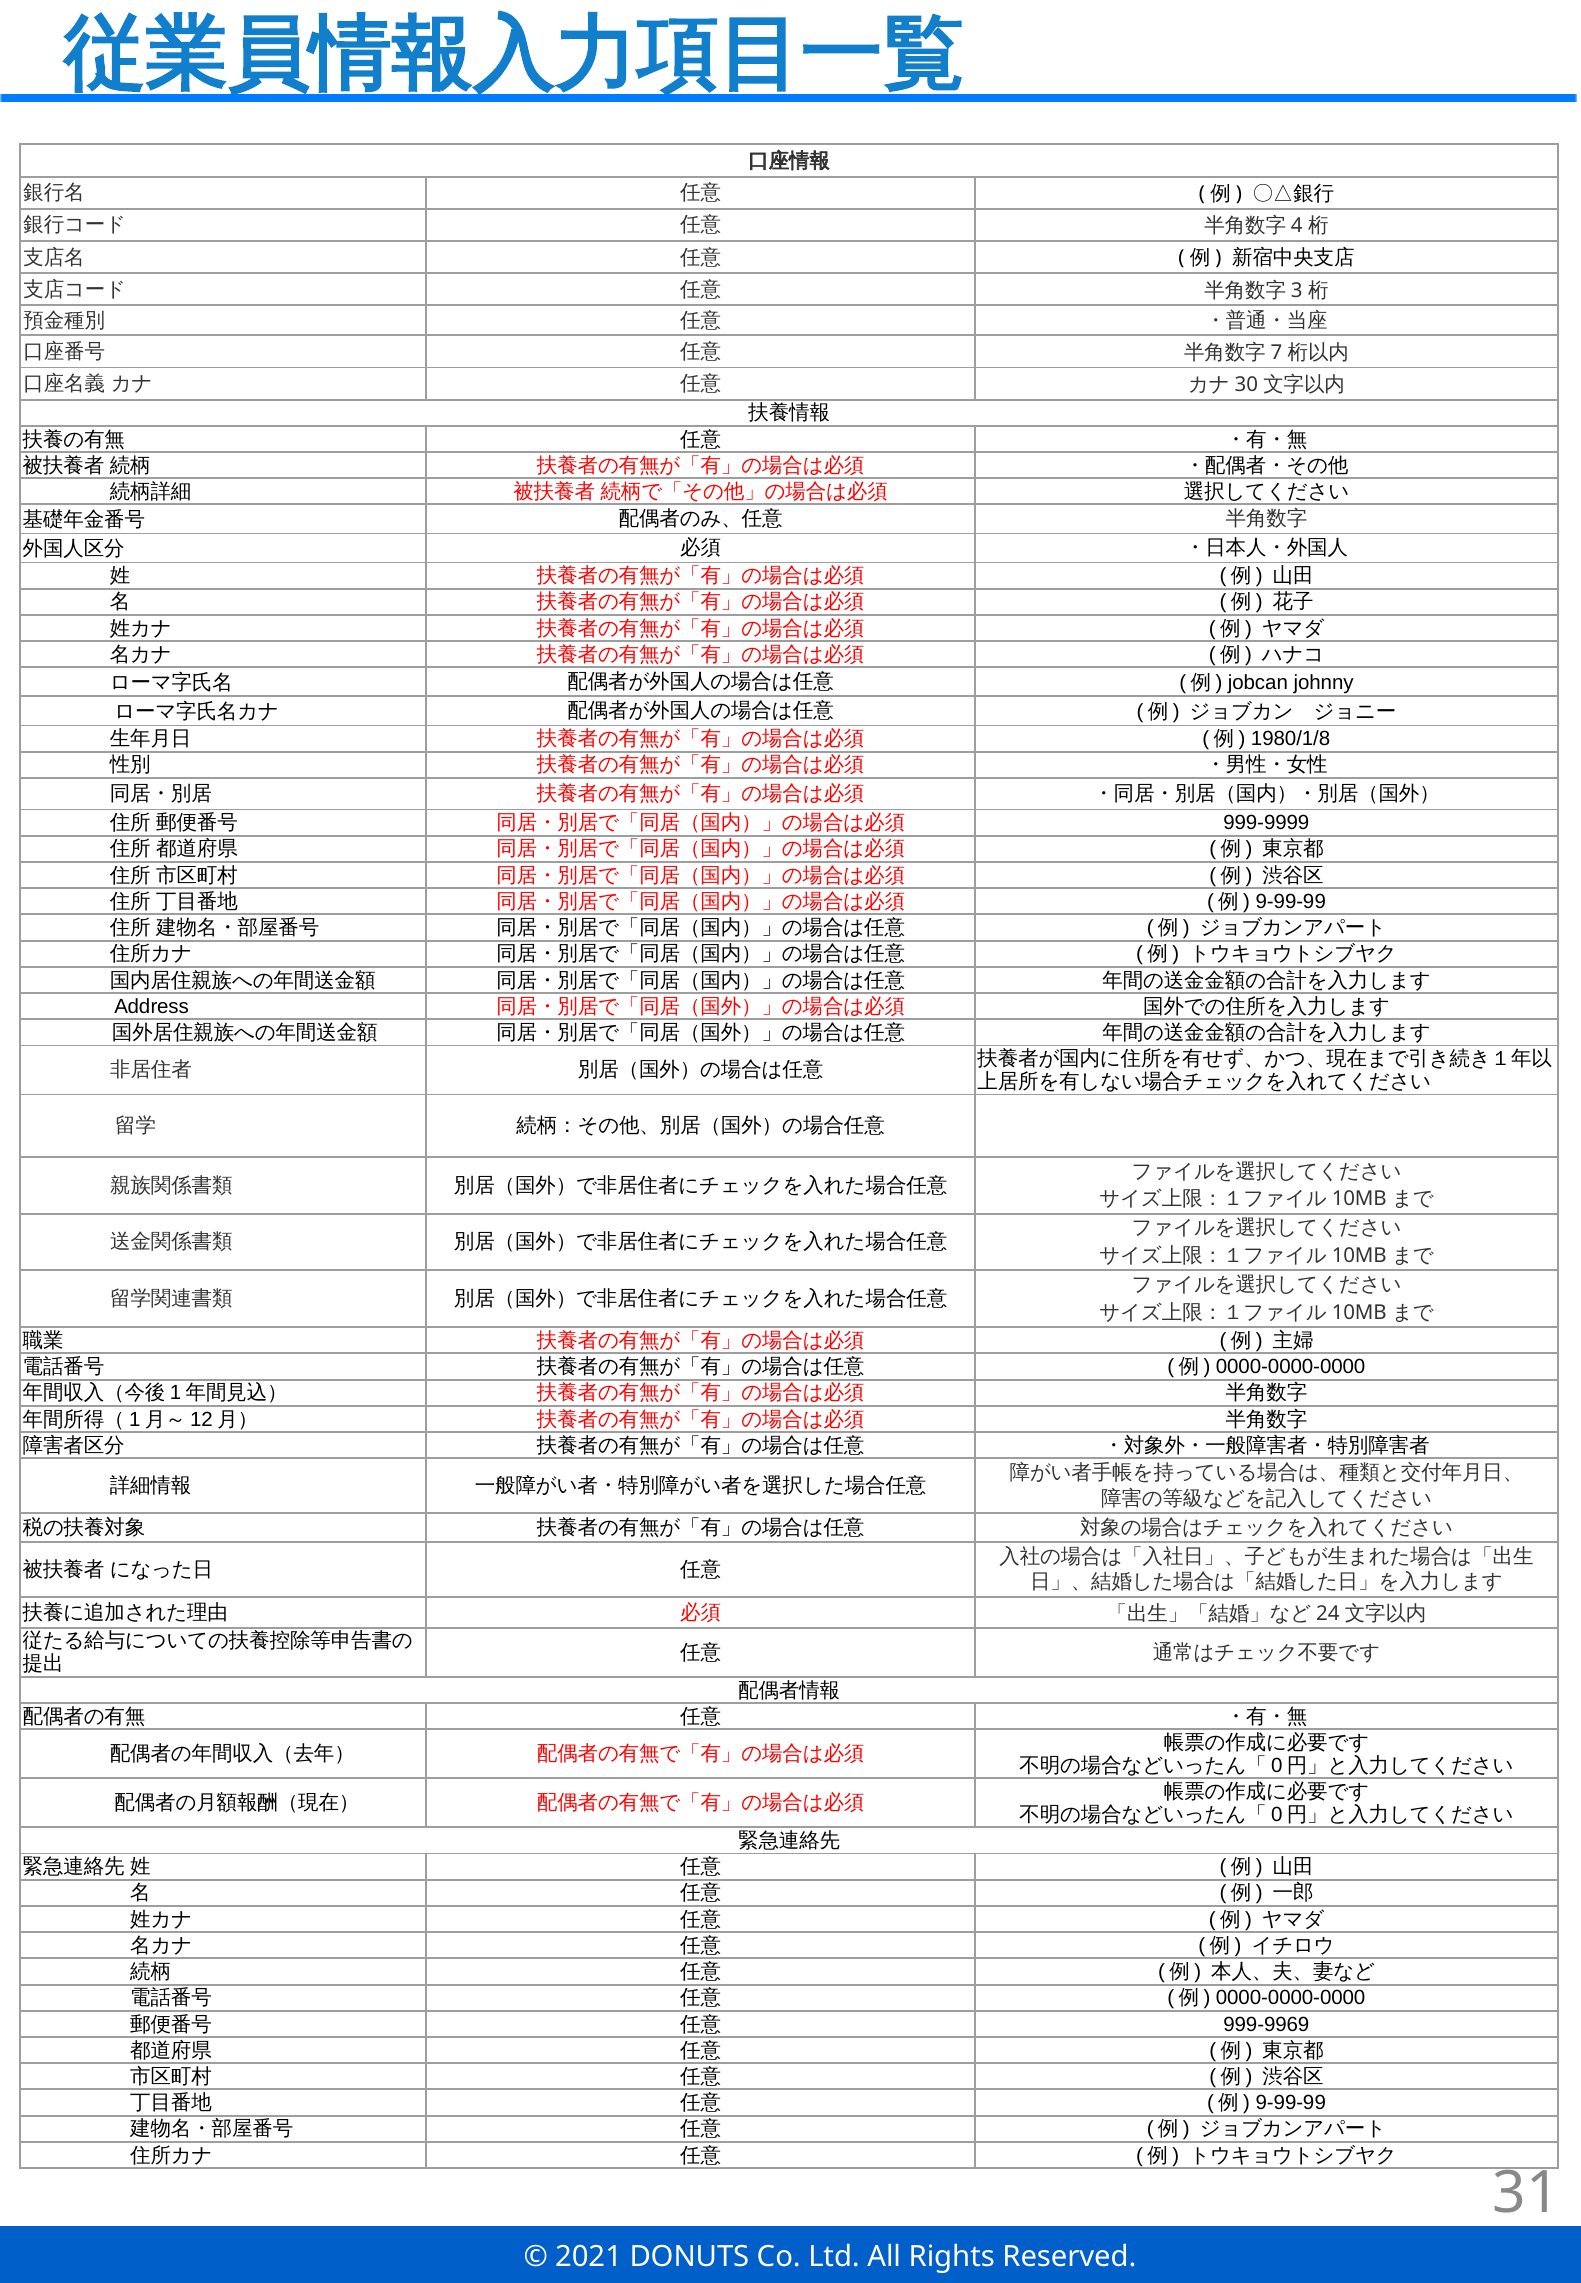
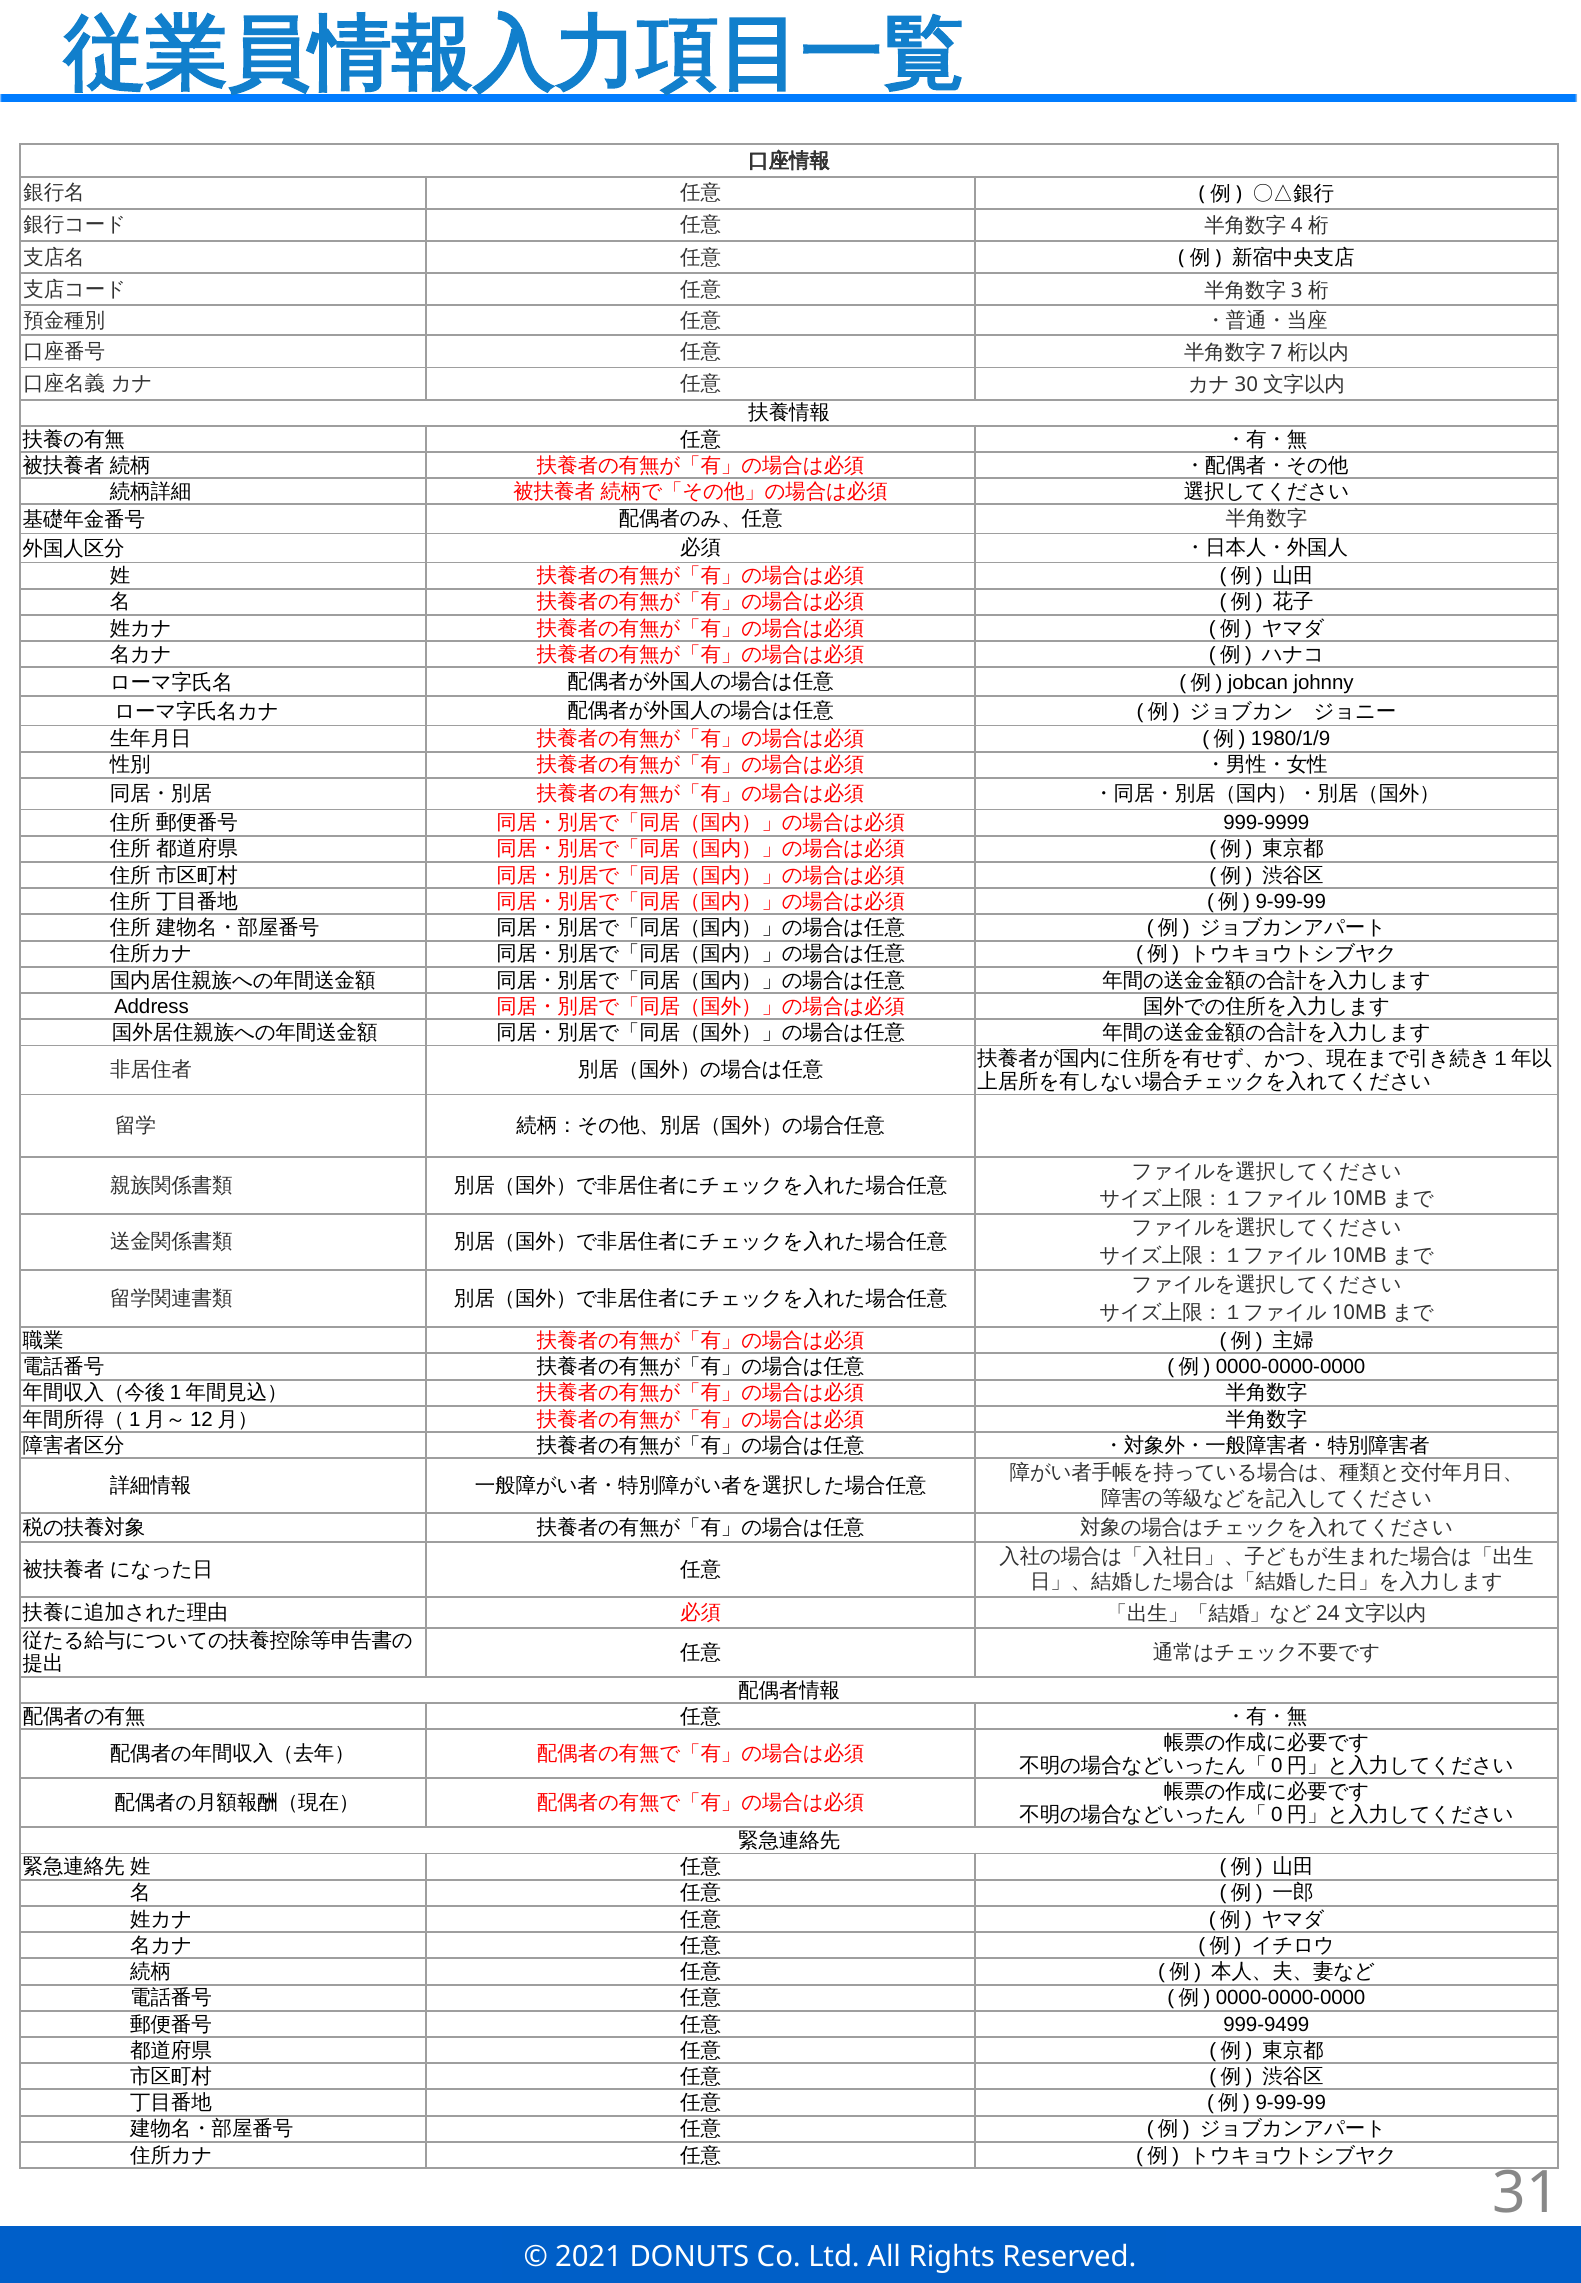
1980/1/8: 1980/1/8 -> 1980/1/9 (1291, 739)
999-9969: 999-9969 -> 999-9499 (1266, 2025)
